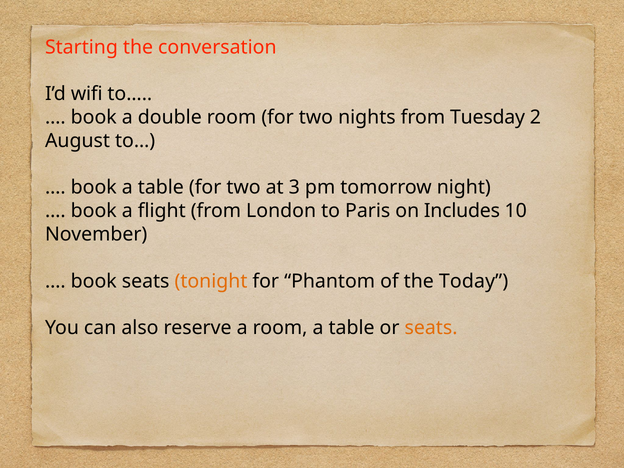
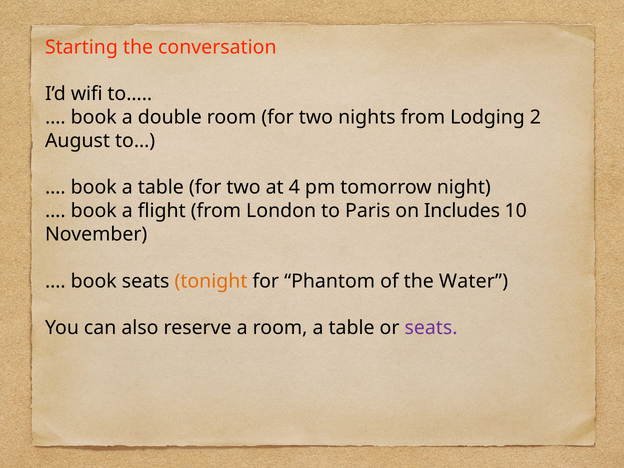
Tuesday: Tuesday -> Lodging (487, 117)
3: 3 -> 4 (294, 188)
Today: Today -> Water (474, 281)
seats colour: orange -> purple (431, 328)
